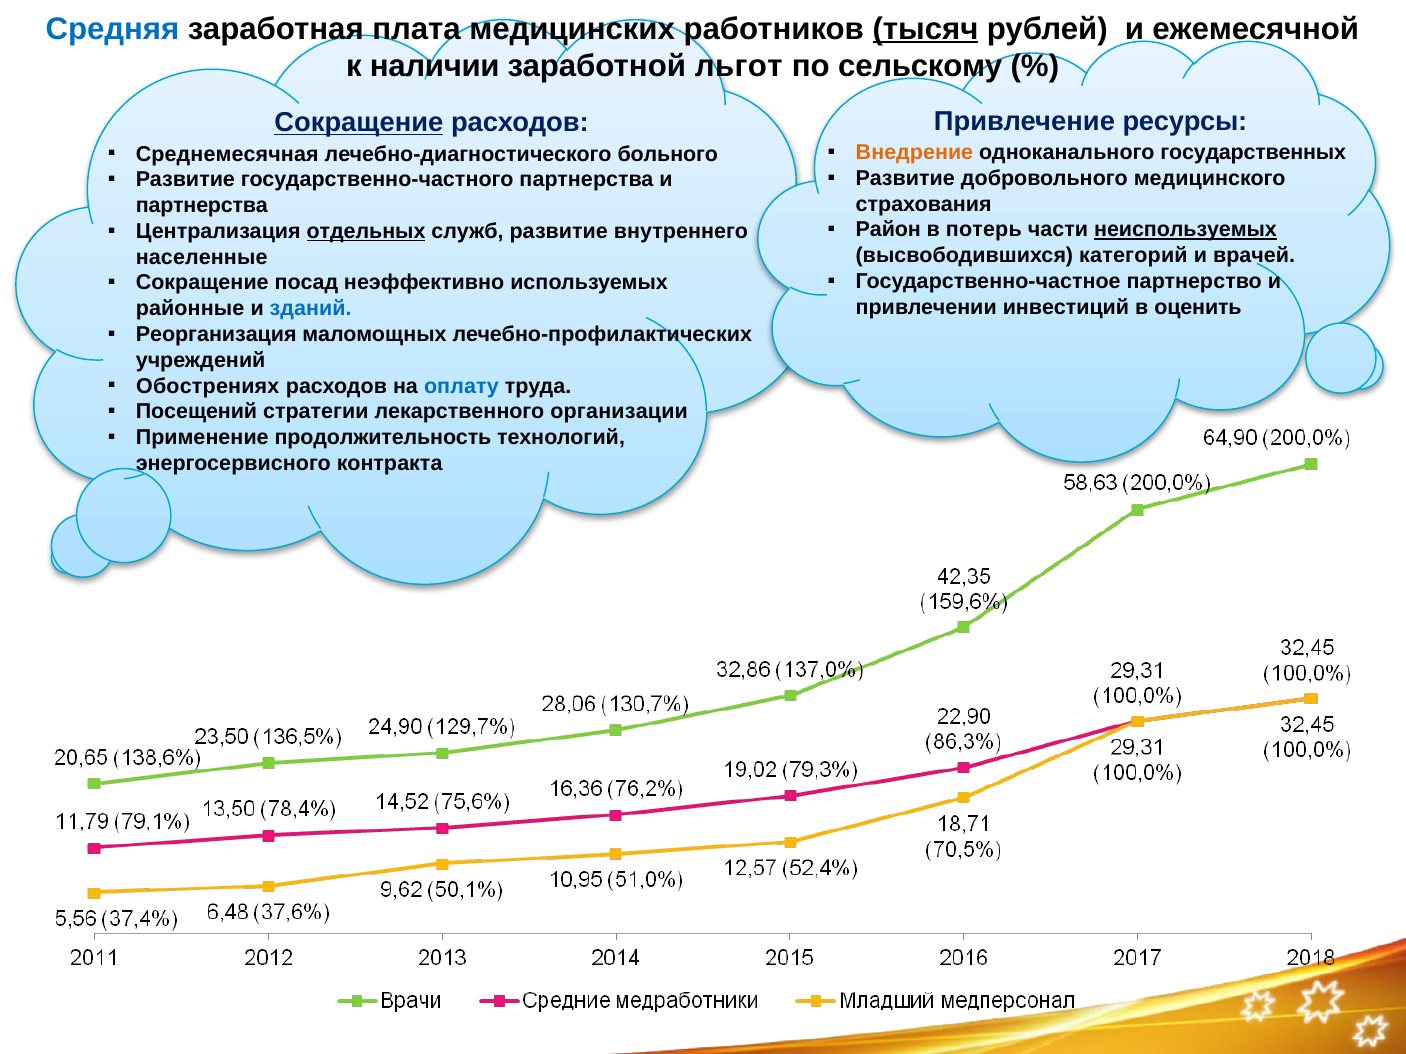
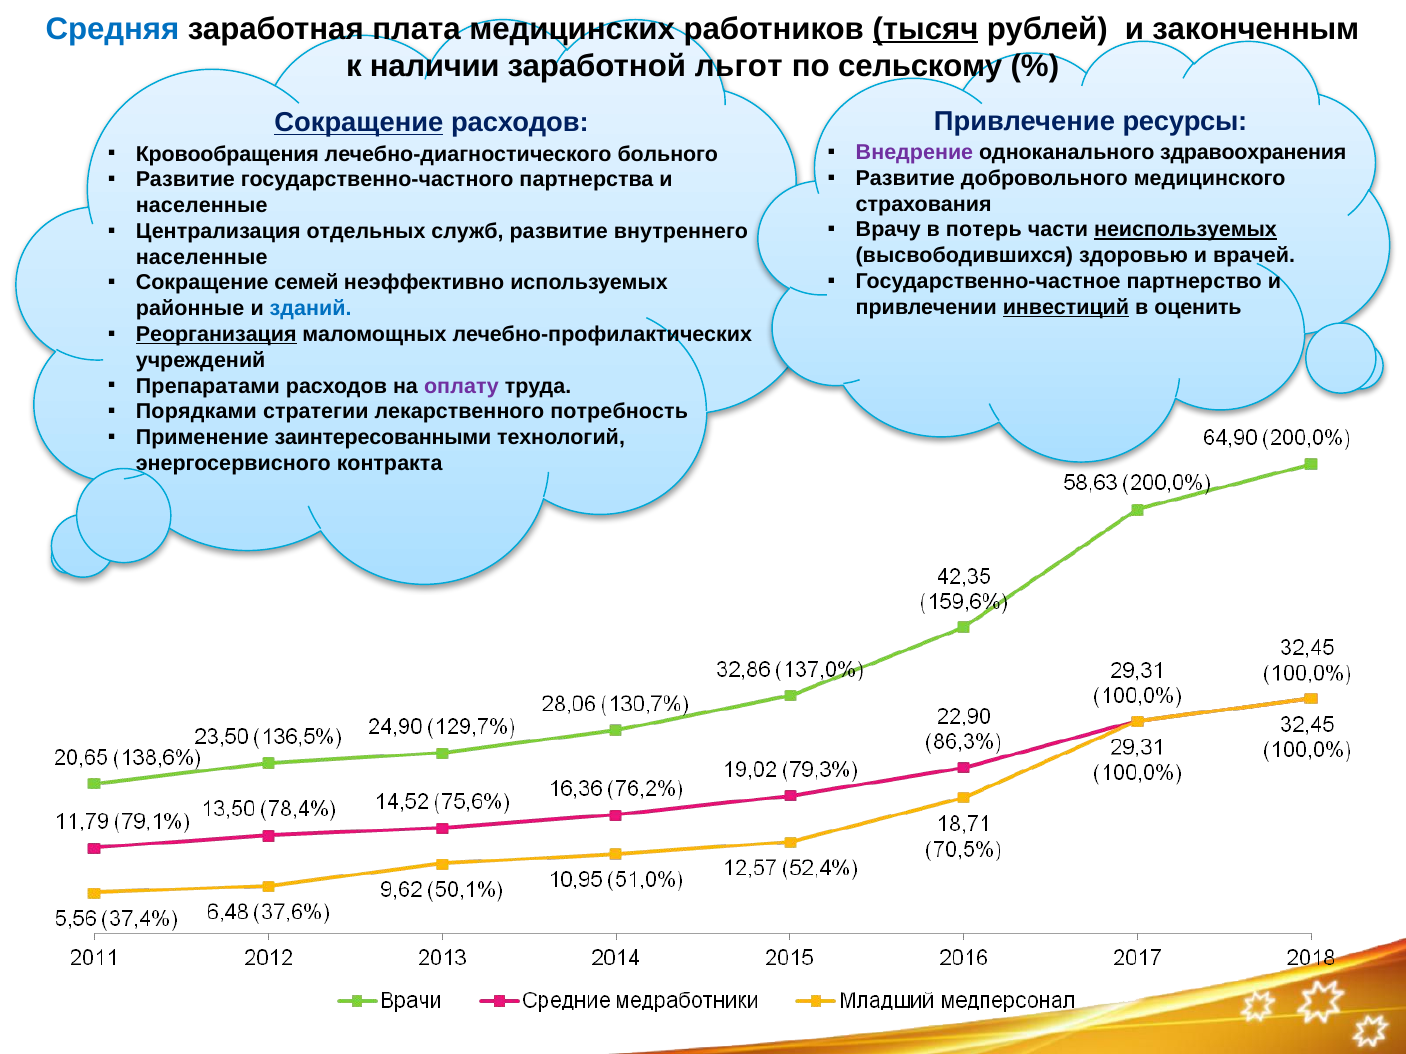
ежемесячной: ежемесячной -> законченным (1256, 29)
Внедрение colour: orange -> purple (914, 153)
государственных: государственных -> здравоохранения (1253, 153)
Среднемесячная: Среднемесячная -> Кровообращения (227, 154)
партнерства: партнерства -> населенные (202, 206)
Район: Район -> Врачу (888, 230)
отдельных underline: present -> none (366, 231)
категорий: категорий -> здоровью (1133, 256)
посад: посад -> семей (307, 283)
инвестиций underline: none -> present (1066, 307)
Реорганизация underline: none -> present (216, 335)
Обострениях: Обострениях -> Препаратами (208, 386)
оплату colour: blue -> purple (461, 386)
Посещений: Посещений -> Порядками (196, 412)
организации: организации -> потребность (619, 412)
продолжительность: продолжительность -> заинтересованными (383, 438)
